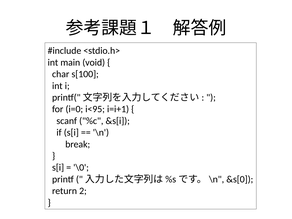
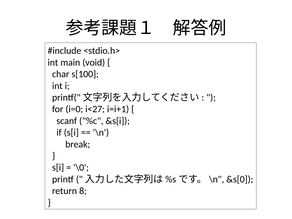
i<95: i<95 -> i<27 (95, 109)
2: 2 -> 8 (83, 191)
